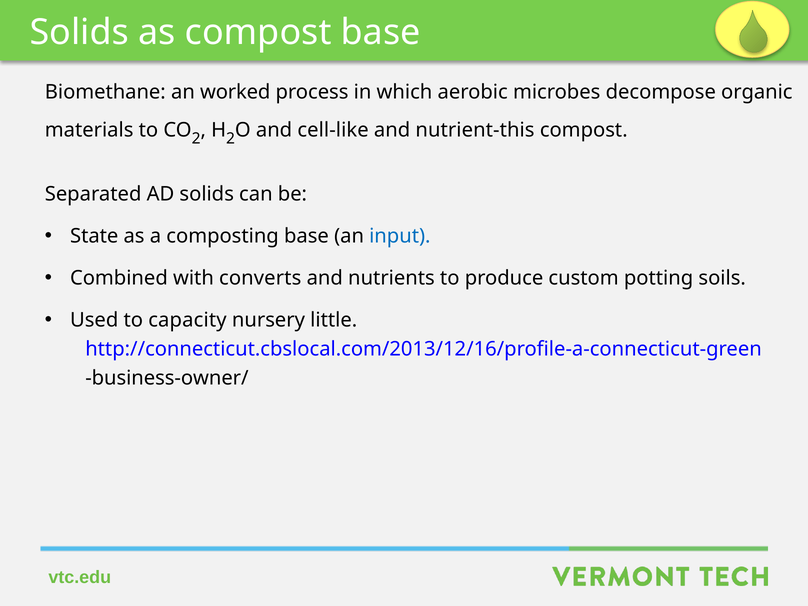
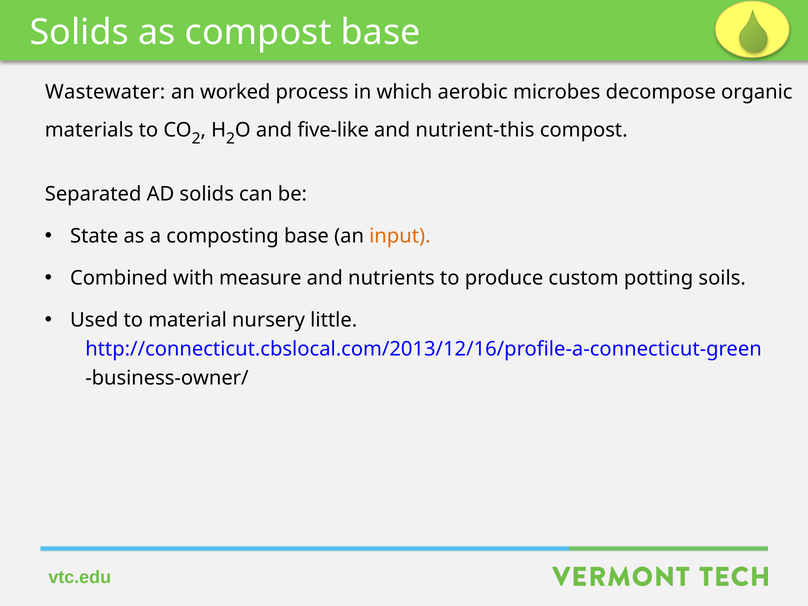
Biomethane: Biomethane -> Wastewater (105, 92)
cell-like: cell-like -> five-like (333, 130)
input colour: blue -> orange (400, 236)
converts: converts -> measure (260, 278)
capacity: capacity -> material (188, 320)
